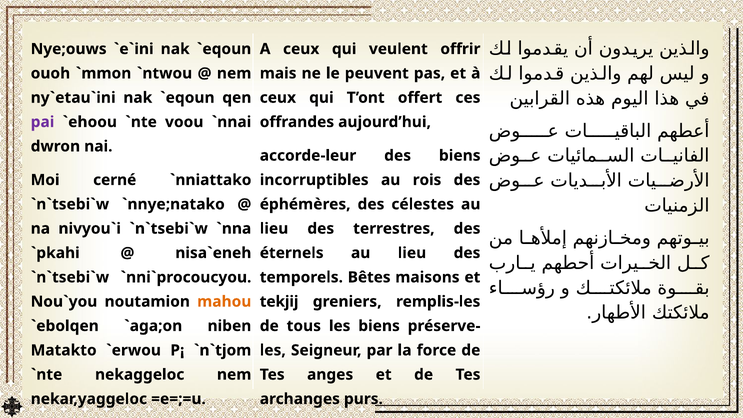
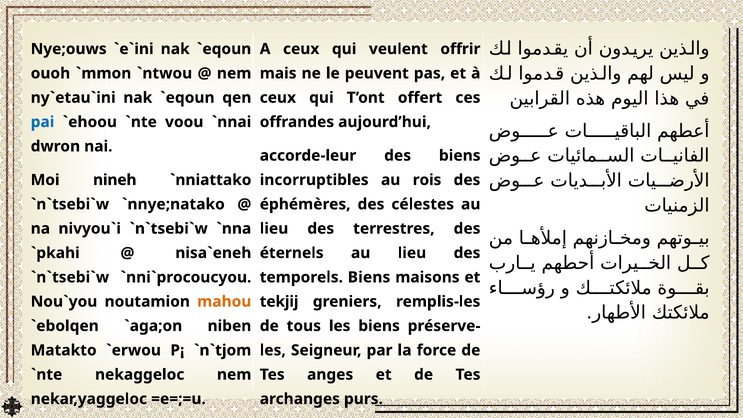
pai colour: purple -> blue (43, 122)
cerné: cerné -> nineh (115, 180)
temporels Bêtes: Bêtes -> Biens (369, 277)
